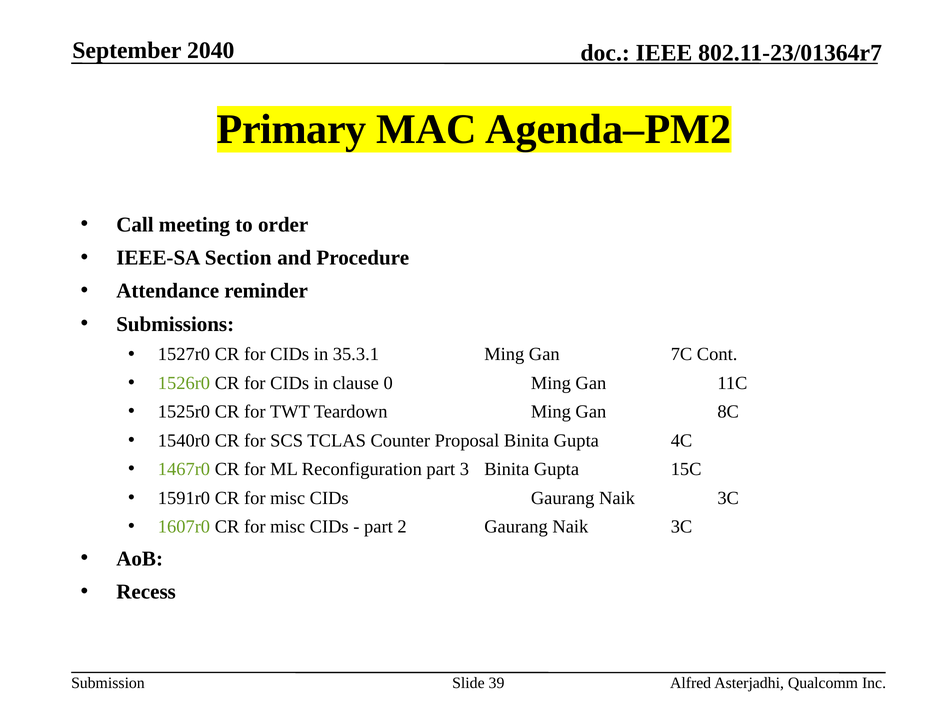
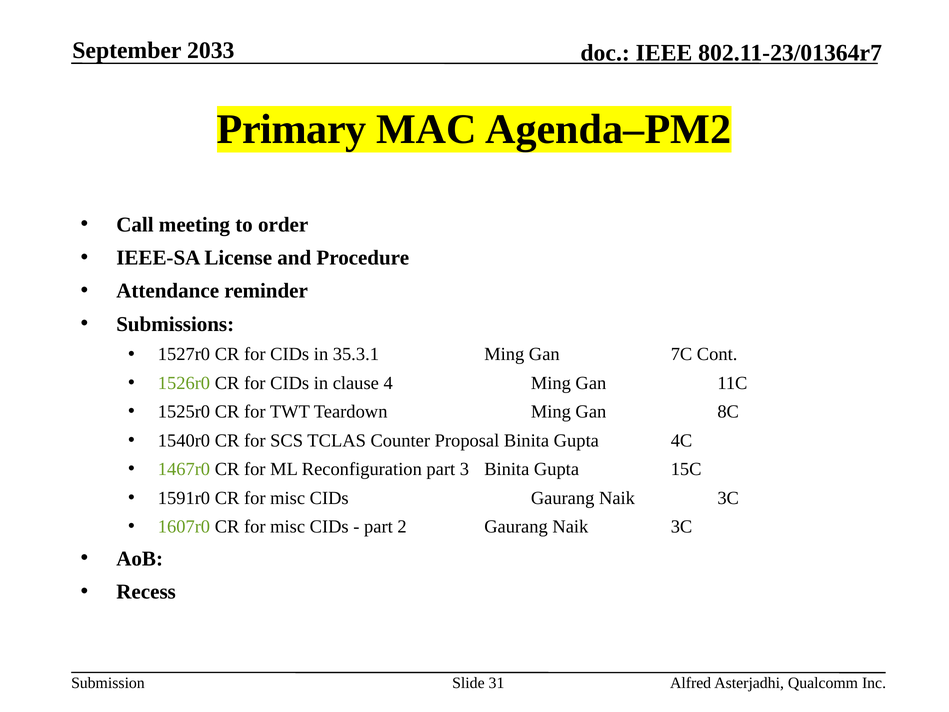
2040: 2040 -> 2033 (211, 50)
Section: Section -> License (238, 258)
0: 0 -> 4 (388, 383)
39: 39 -> 31 (497, 683)
